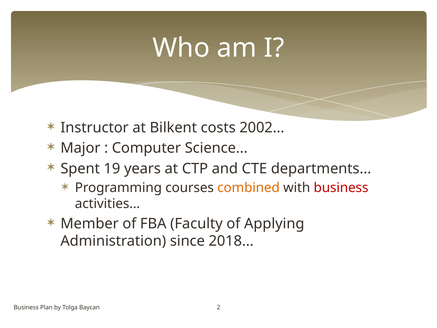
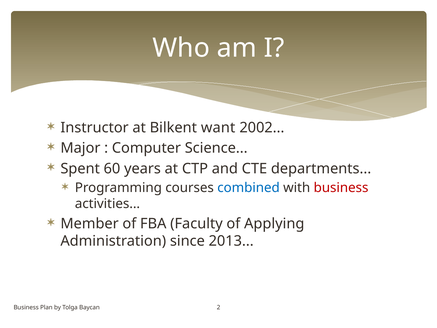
costs: costs -> want (218, 128)
19: 19 -> 60 (112, 168)
combined colour: orange -> blue (249, 188)
2018: 2018 -> 2013 (231, 241)
